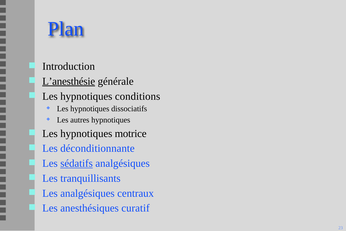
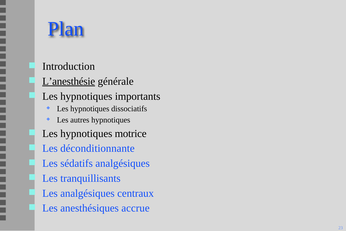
conditions: conditions -> importants (138, 96)
sédatifs underline: present -> none (77, 163)
curatif: curatif -> accrue (136, 208)
